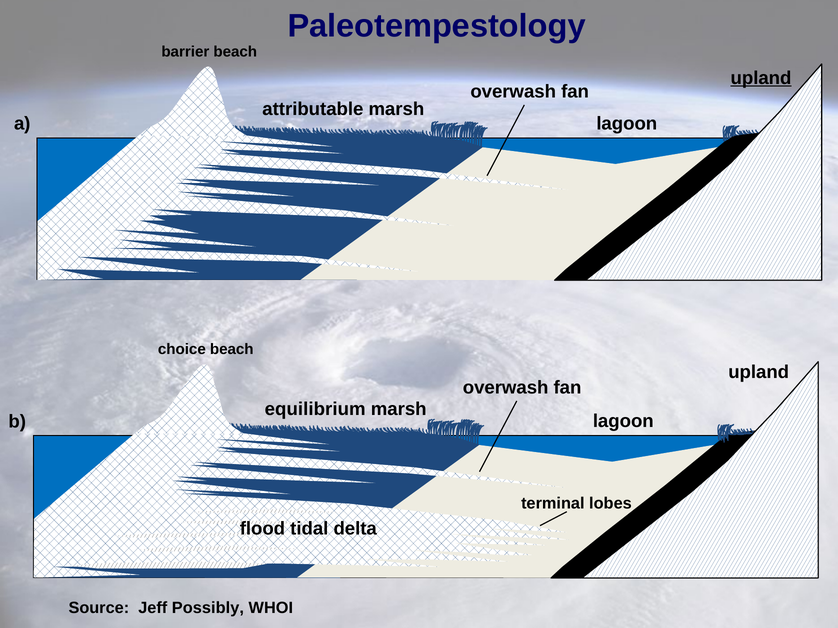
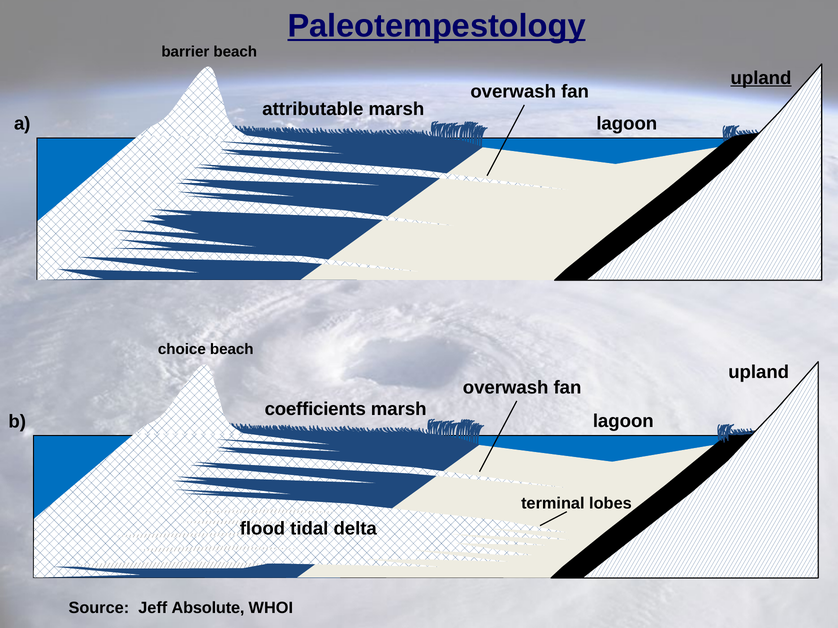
Paleotempestology underline: none -> present (437, 26)
equilibrium: equilibrium -> coefficients (315, 409)
Possibly: Possibly -> Absolute (208, 608)
